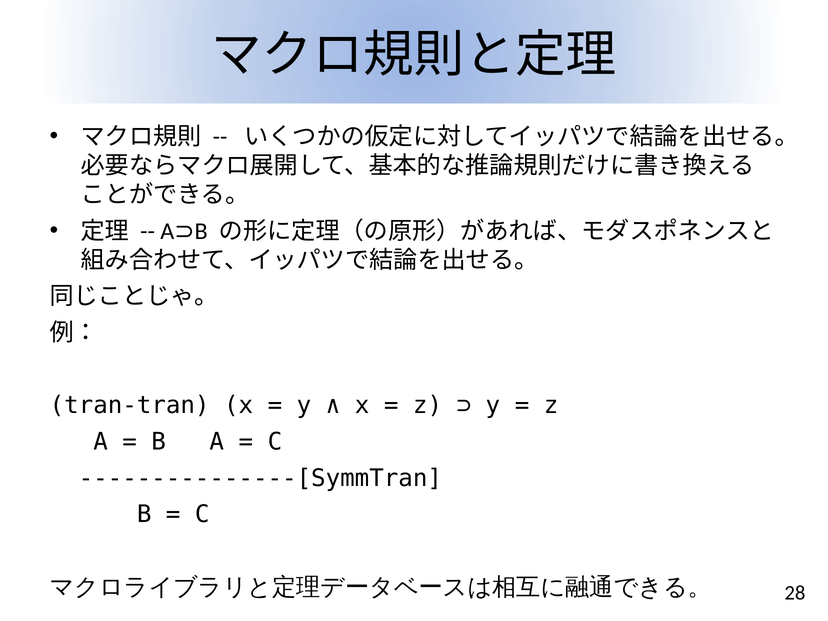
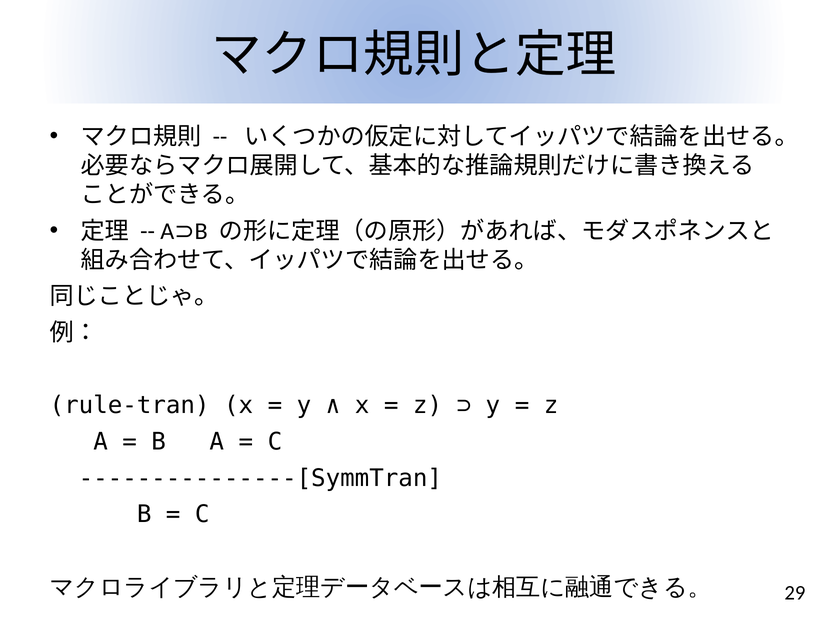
tran-tran: tran-tran -> rule-tran (130, 405)
28: 28 -> 29 (795, 593)
